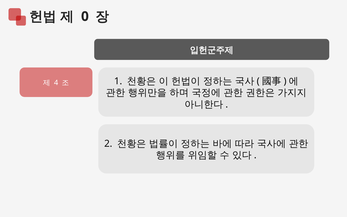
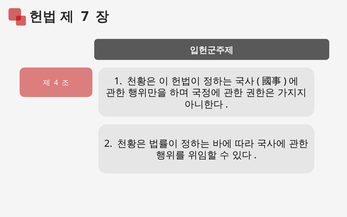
0: 0 -> 7 (85, 16)
